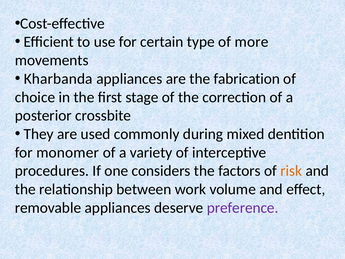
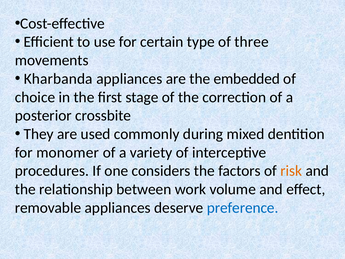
more: more -> three (252, 42)
fabrication: fabrication -> embedded (247, 79)
preference colour: purple -> blue (243, 208)
